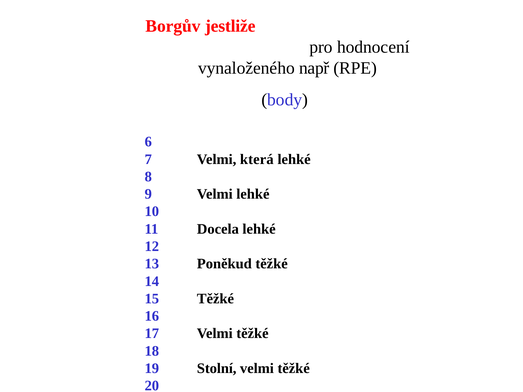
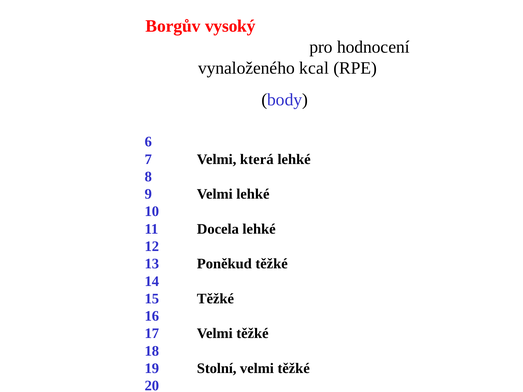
jestliže: jestliže -> vysoký (230, 26)
např: např -> kcal (314, 68)
